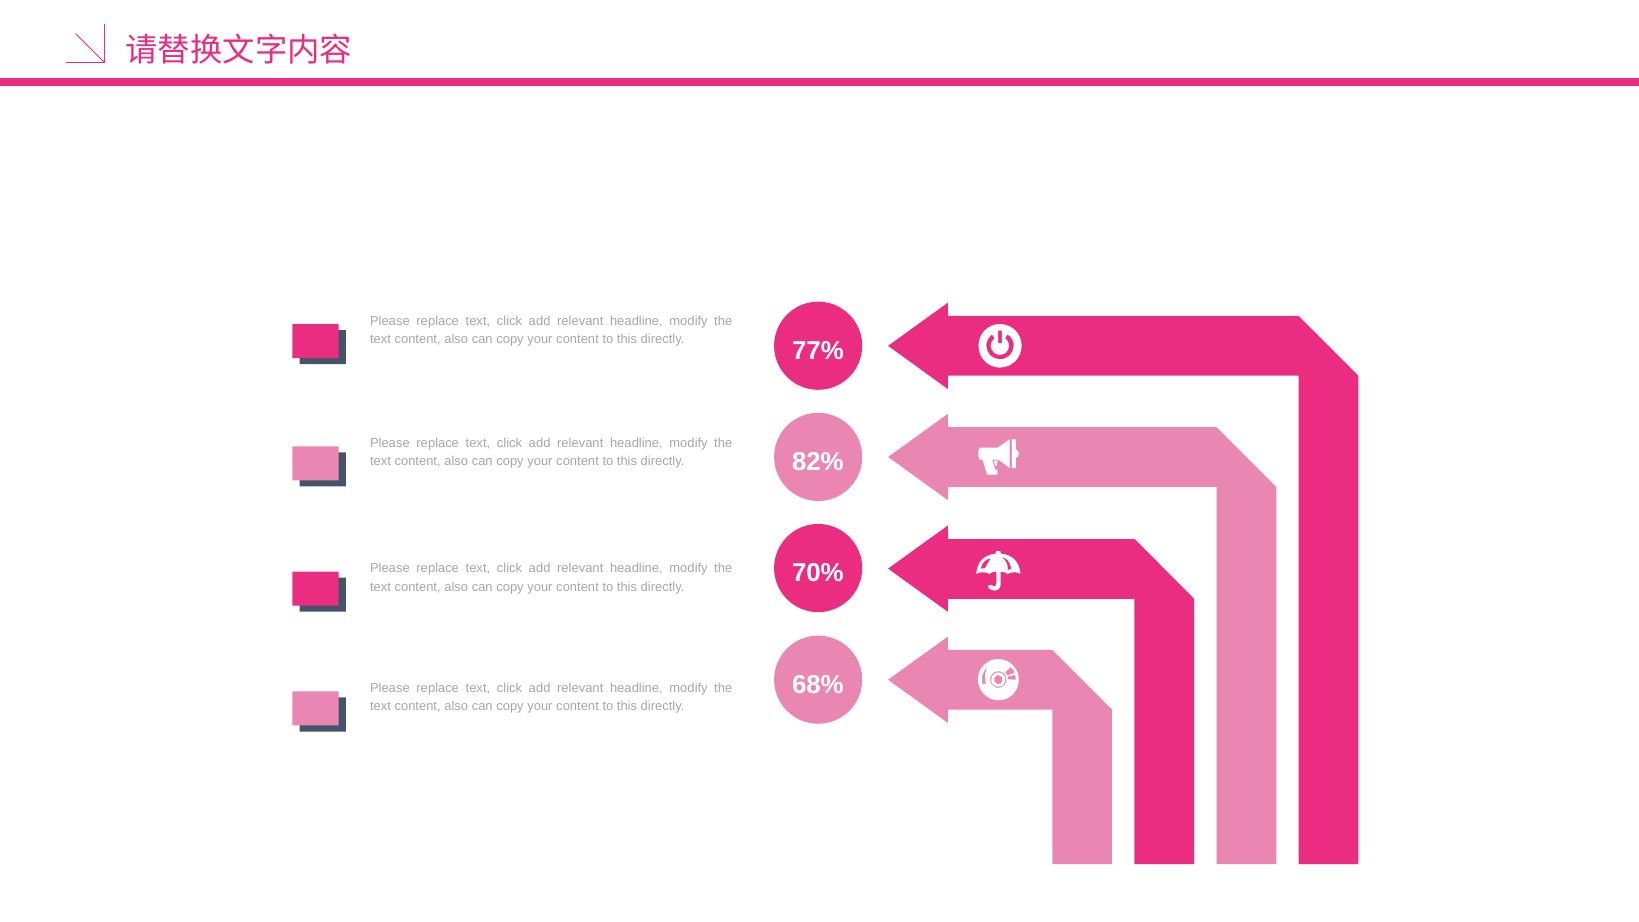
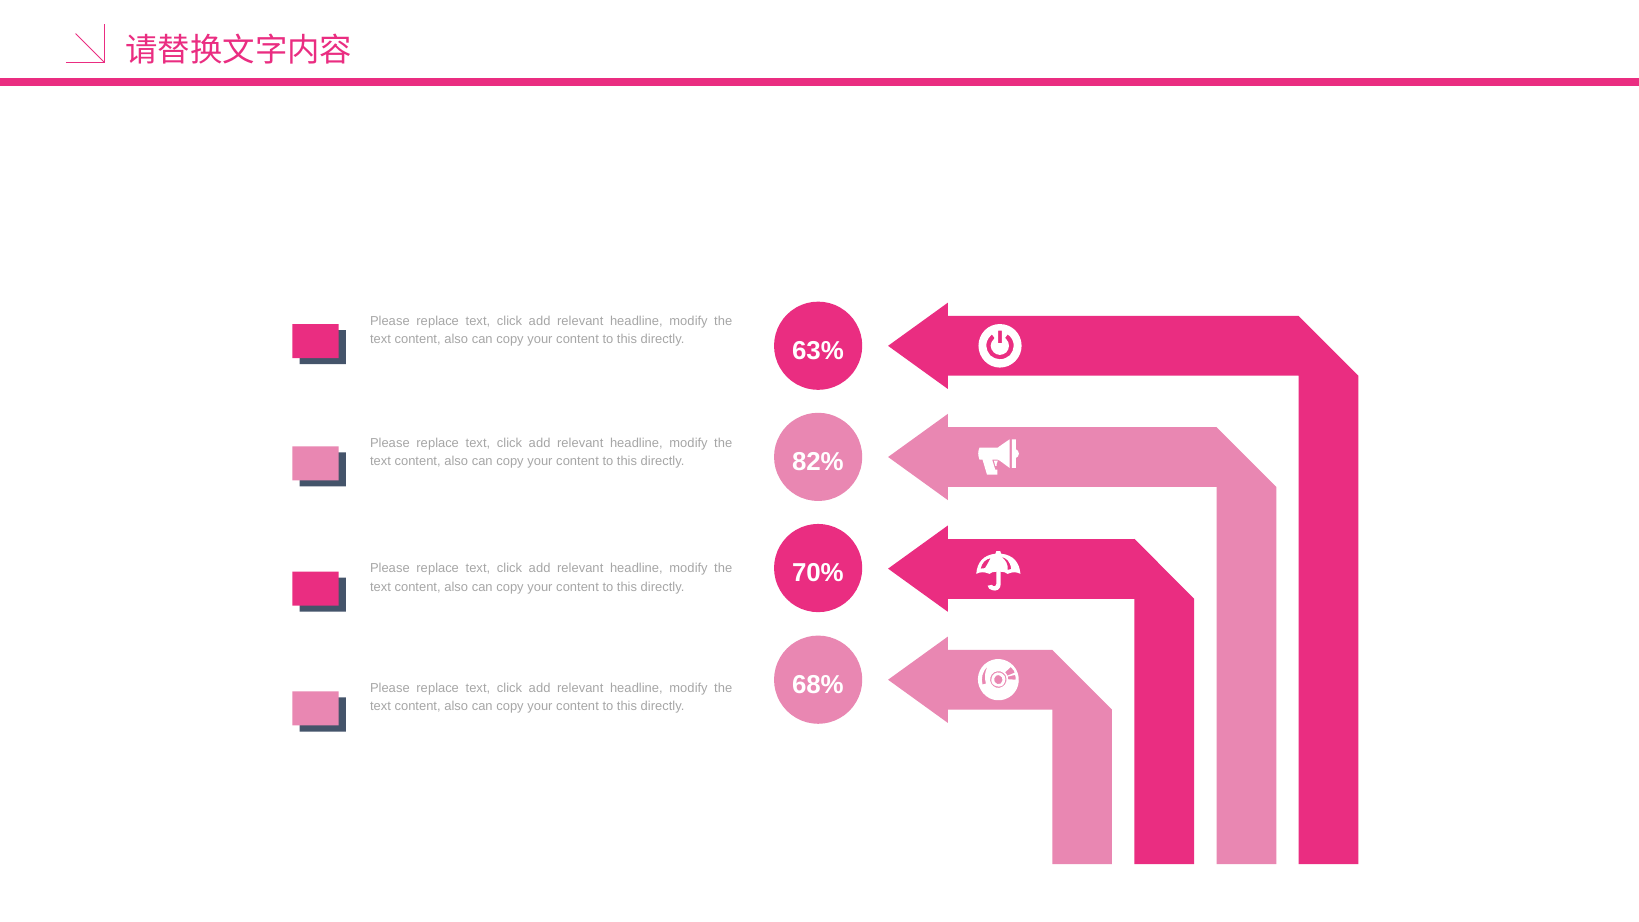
77%: 77% -> 63% (818, 350)
